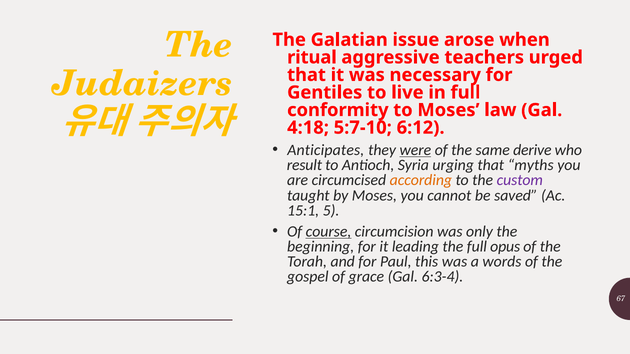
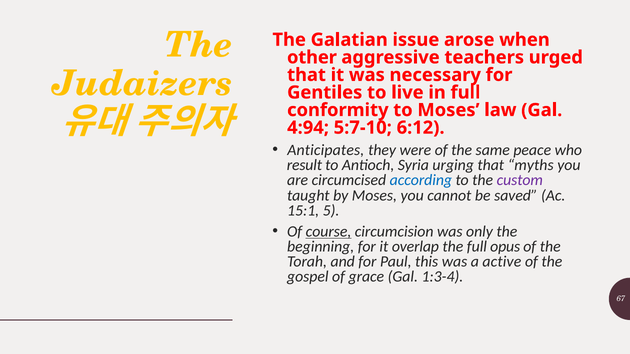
ritual: ritual -> other (312, 57)
4:18: 4:18 -> 4:94 (308, 128)
were underline: present -> none (415, 150)
derive: derive -> peace (532, 150)
according colour: orange -> blue (421, 180)
leading: leading -> overlap (415, 247)
words: words -> active (502, 262)
6:3-4: 6:3-4 -> 1:3-4 (442, 277)
